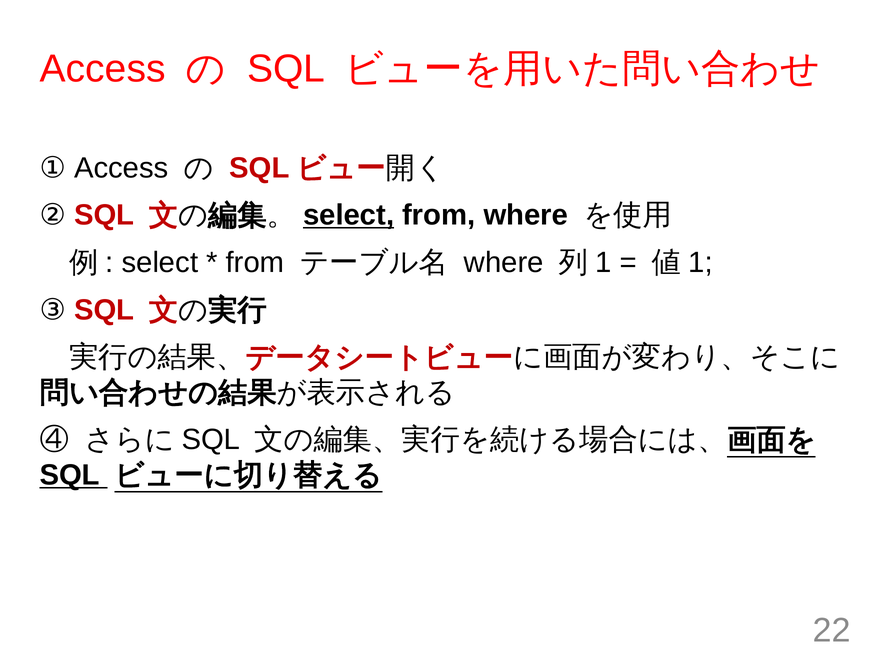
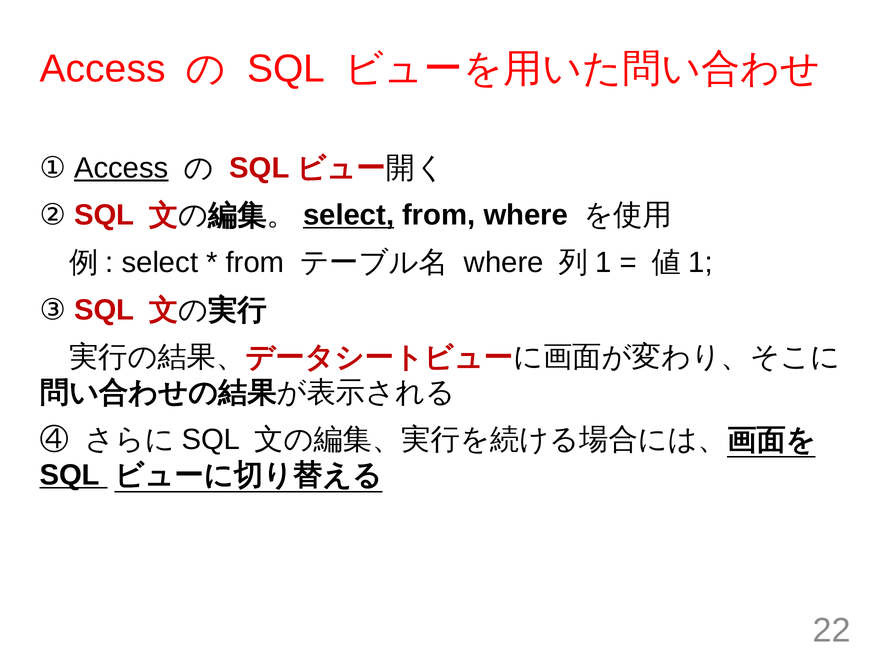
Access underline: none -> present (121, 168)
